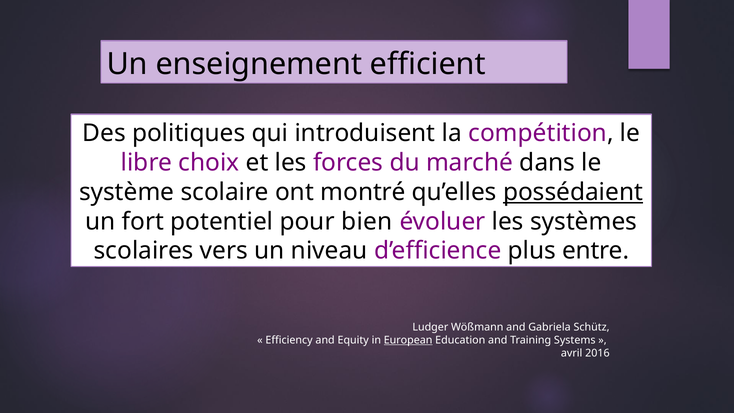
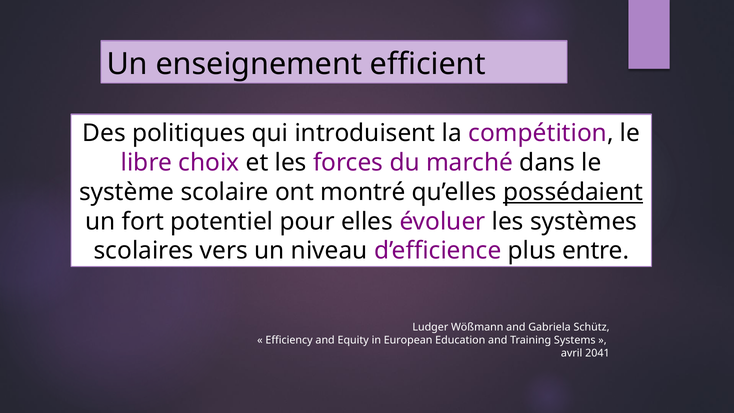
bien: bien -> elles (367, 221)
European underline: present -> none (408, 340)
2016: 2016 -> 2041 (597, 353)
